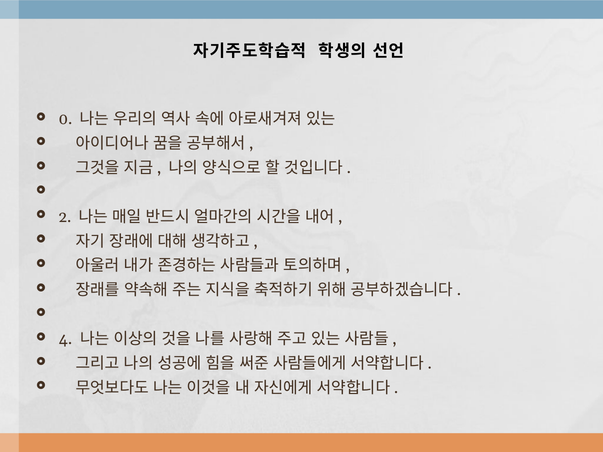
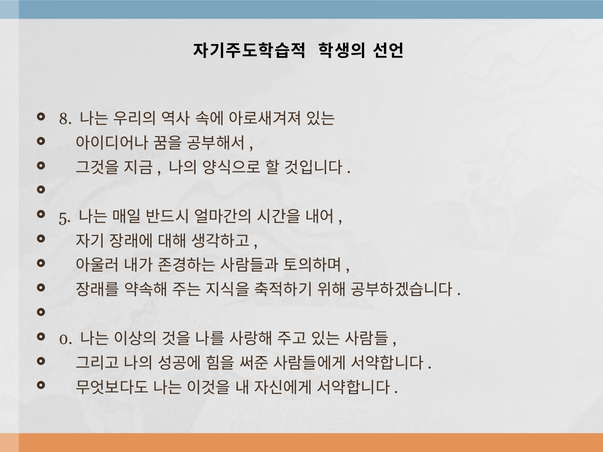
0: 0 -> 8 (65, 119)
2: 2 -> 5 (65, 217)
4: 4 -> 0 (66, 339)
